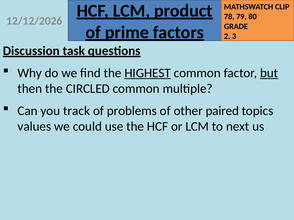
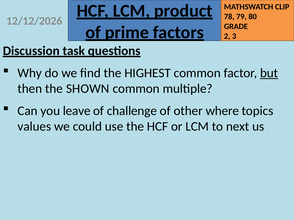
HIGHEST underline: present -> none (148, 73)
CIRCLED: CIRCLED -> SHOWN (88, 89)
track: track -> leave (77, 111)
problems: problems -> challenge (132, 111)
paired: paired -> where (222, 111)
